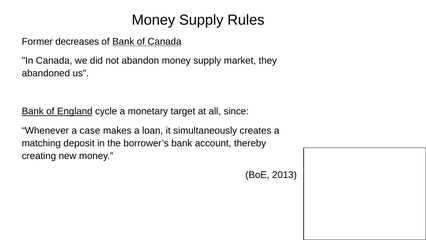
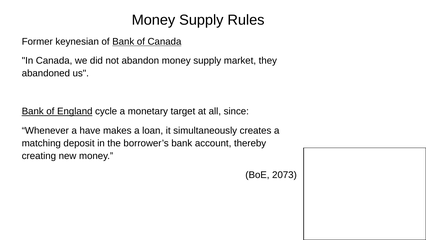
decreases: decreases -> keynesian (77, 42)
case: case -> have (90, 130)
2013: 2013 -> 2073 (284, 175)
